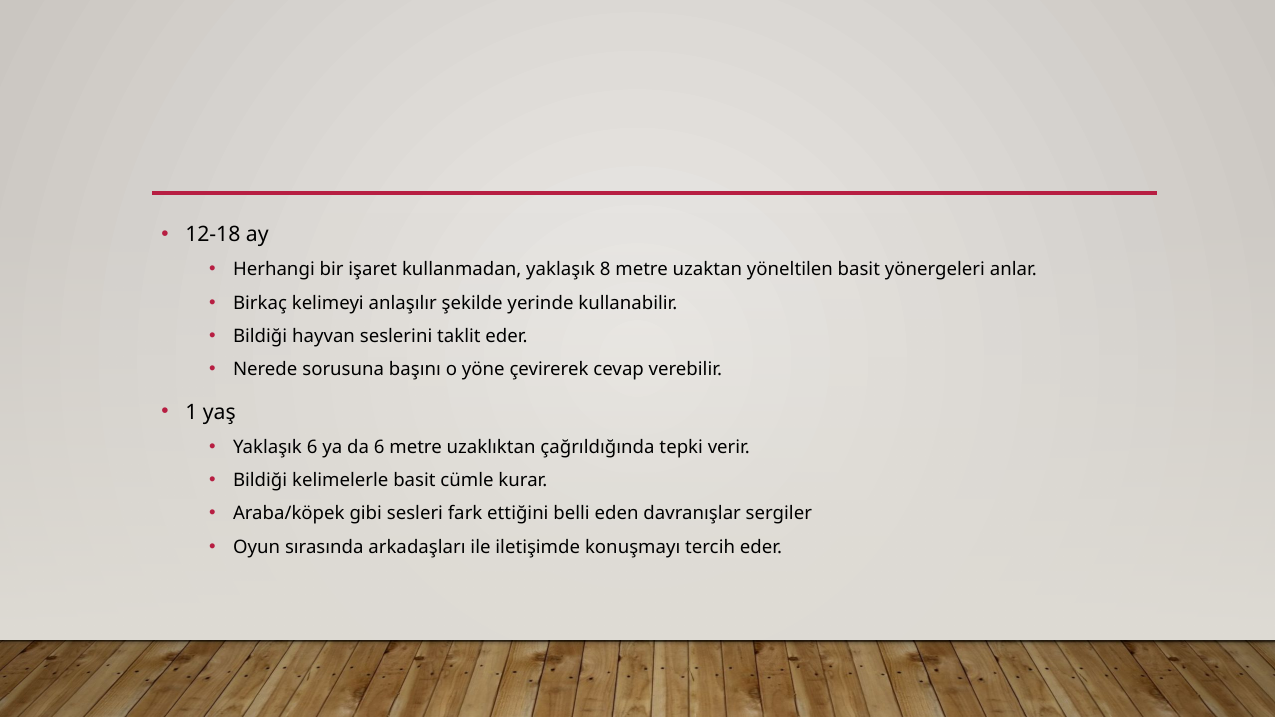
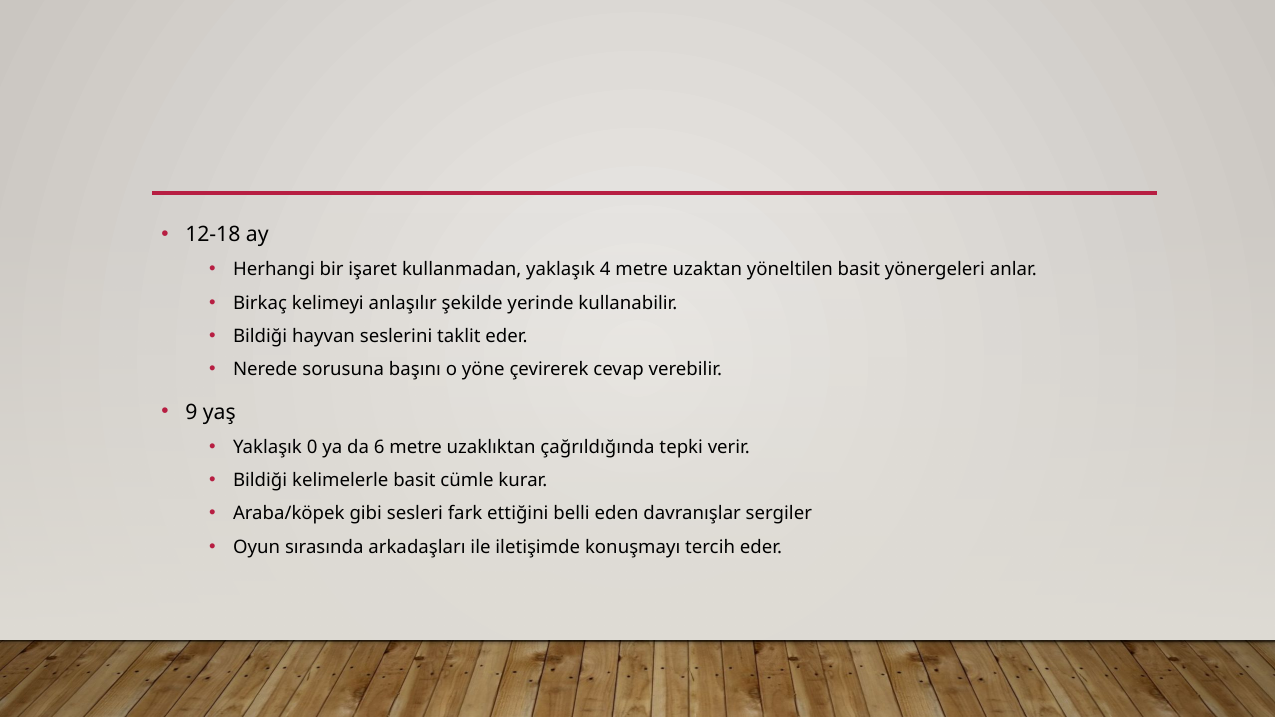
8: 8 -> 4 (605, 270)
1: 1 -> 9 (191, 412)
Yaklaşık 6: 6 -> 0 (312, 447)
